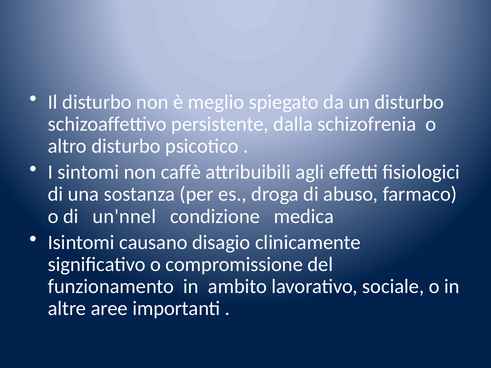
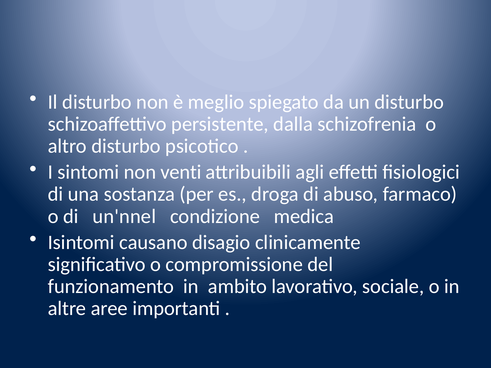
caffè: caffè -> venti (181, 172)
